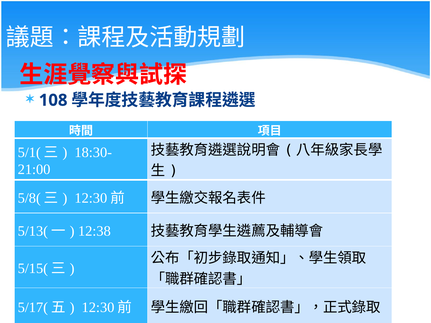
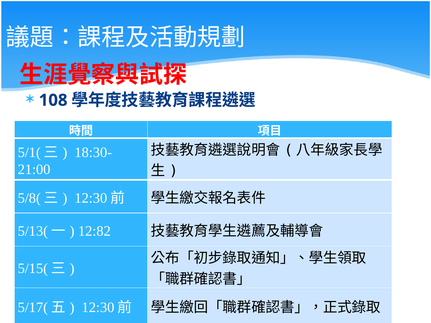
12:38: 12:38 -> 12:82 (94, 231)
